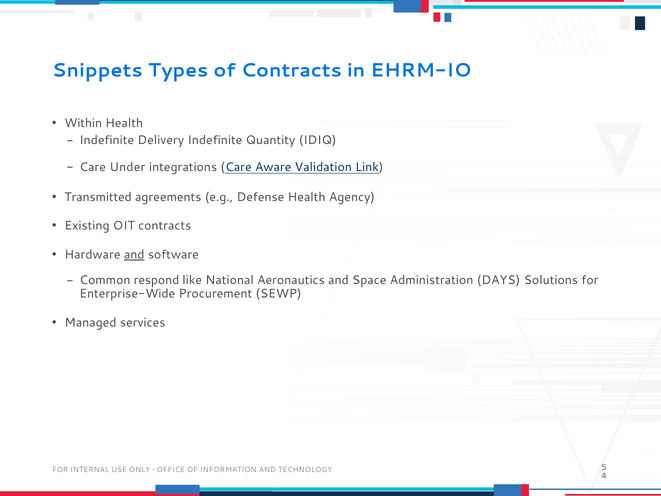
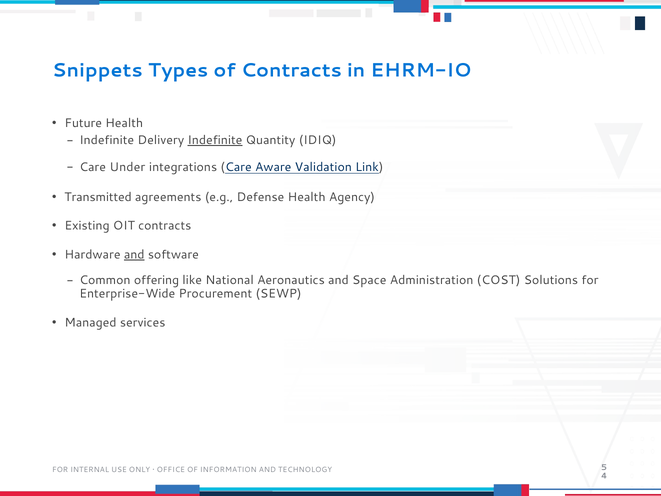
Within: Within -> Future (83, 123)
Indefinite underline: none -> present (215, 140)
respond: respond -> offering (157, 280)
DAYS: DAYS -> COST (499, 280)
